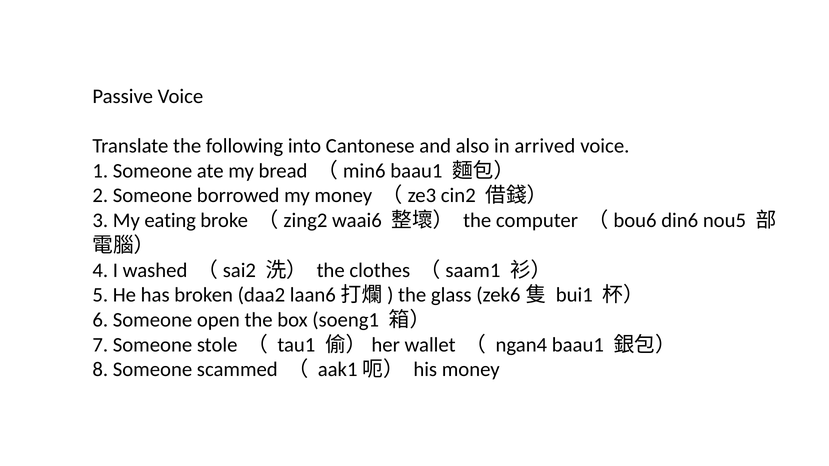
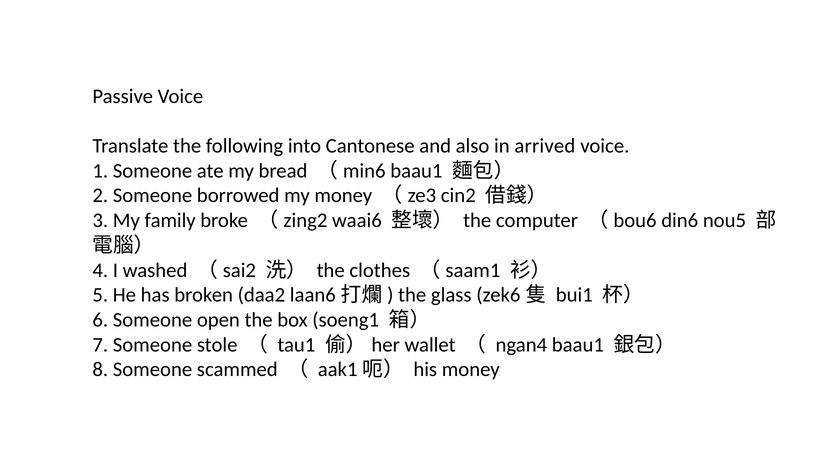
eating: eating -> family (170, 221)
